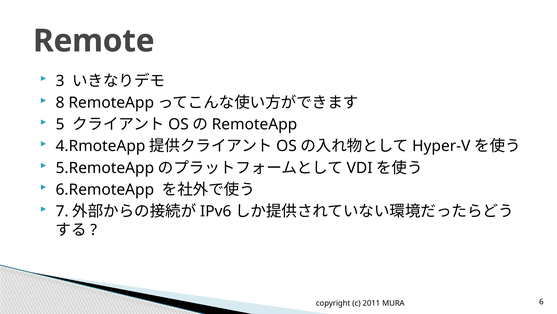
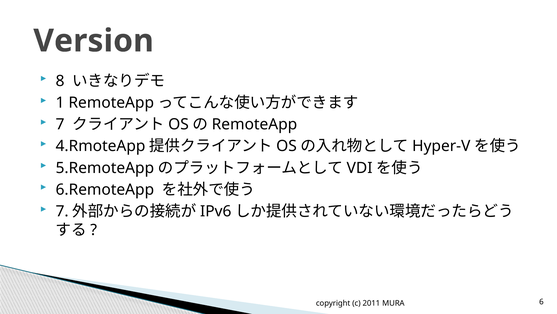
Remote: Remote -> Version (94, 41)
3: 3 -> 8 (60, 81)
8: 8 -> 1 (60, 102)
5: 5 -> 7 (60, 124)
